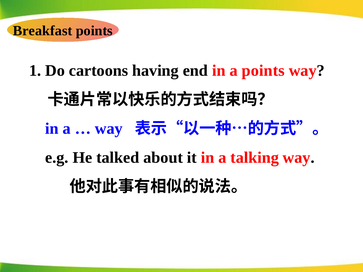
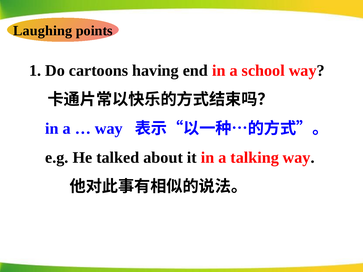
Breakfast: Breakfast -> Laughing (43, 31)
a points: points -> school (263, 71)
